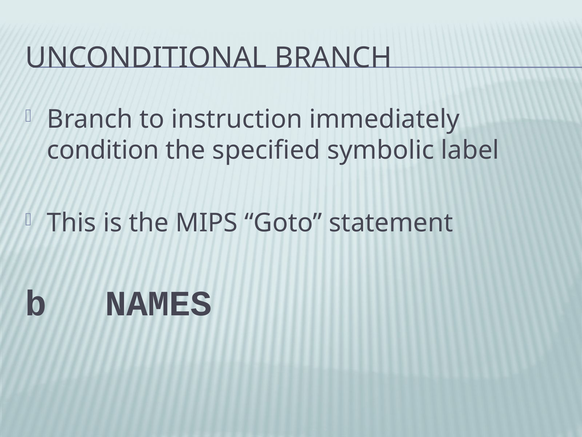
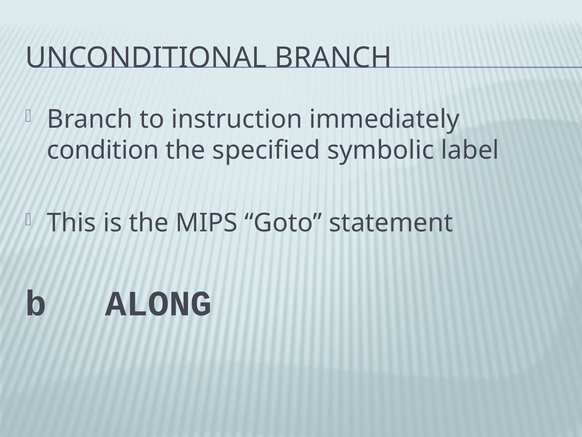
NAMES: NAMES -> ALONG (159, 303)
